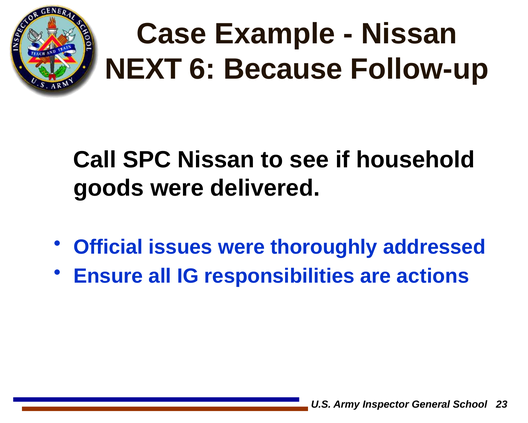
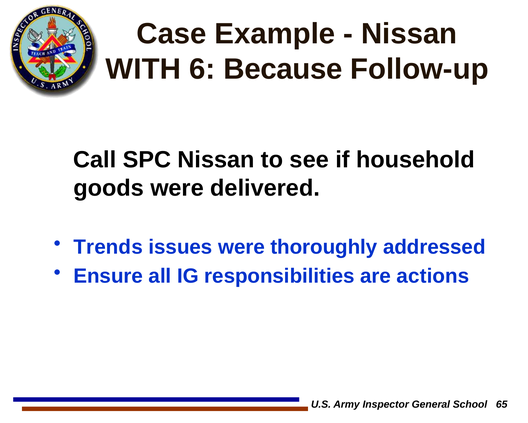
NEXT: NEXT -> WITH (143, 69)
Official: Official -> Trends (108, 247)
23: 23 -> 65 (502, 404)
